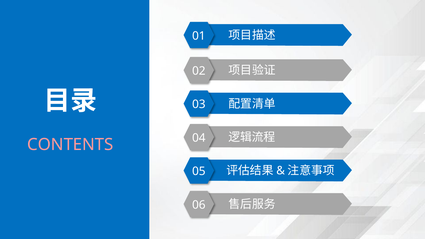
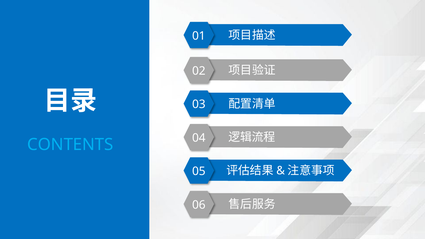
CONTENTS colour: pink -> light blue (70, 145)
